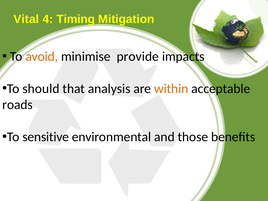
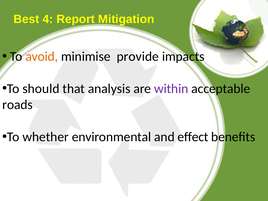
Vital: Vital -> Best (26, 19)
Timing: Timing -> Report (76, 19)
within colour: orange -> purple (171, 89)
sensitive: sensitive -> whether (46, 137)
those: those -> effect (193, 137)
